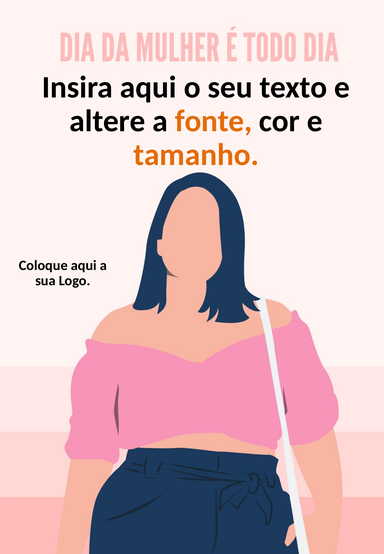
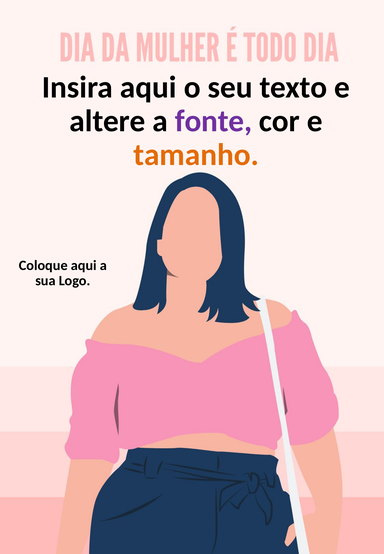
fonte colour: orange -> purple (213, 121)
